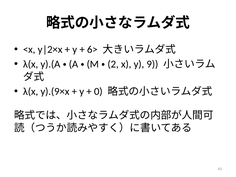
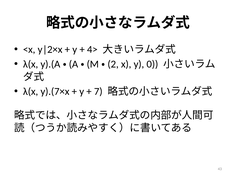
6>: 6> -> 4> (92, 50)
9: 9 -> 0 (152, 64)
y).(9×x: y).(9×x -> y).(7×x (55, 91)
0: 0 -> 7 (98, 91)
